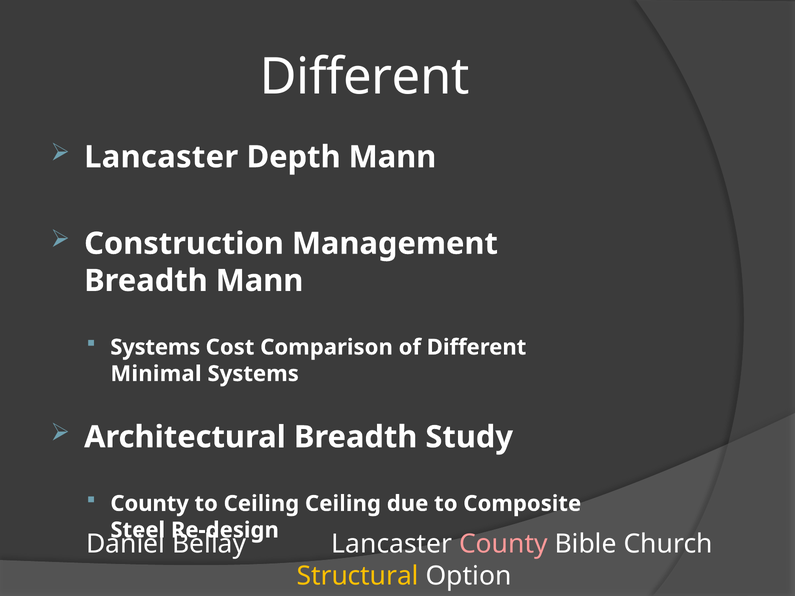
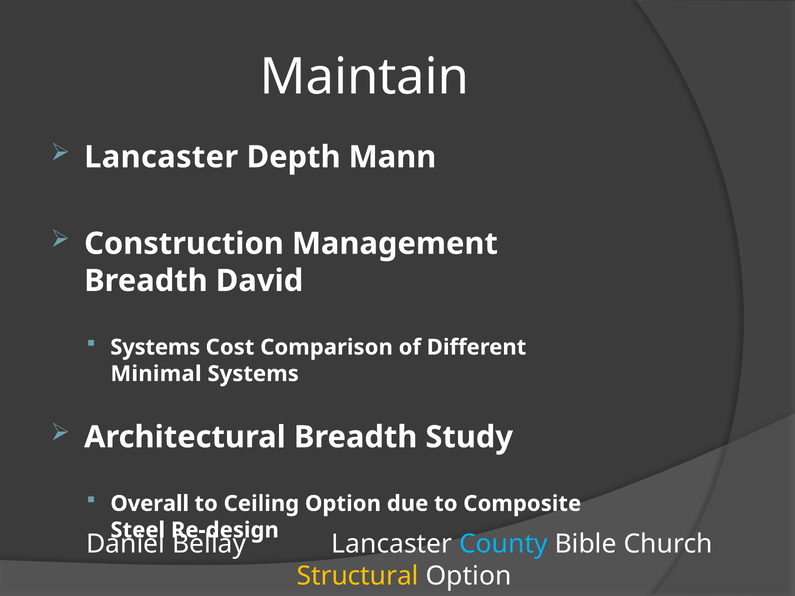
Different: Different -> Maintain (364, 77)
Breadth Mann: Mann -> David (259, 281)
County: County -> Overall (150, 504)
Ceiling Ceiling: Ceiling -> Option (343, 504)
County colour: pink -> light blue (503, 544)
